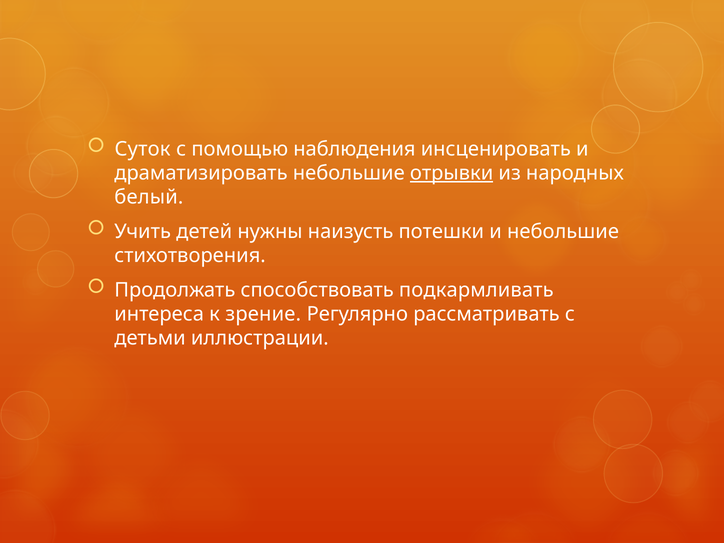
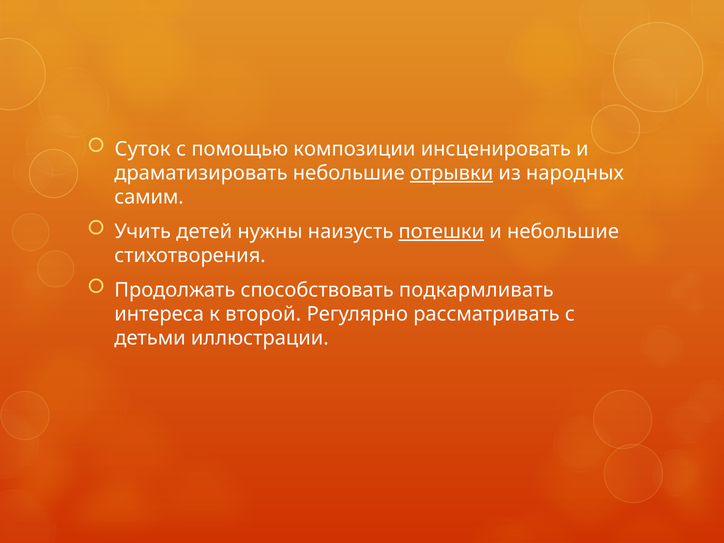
наблюдения: наблюдения -> композиции (354, 149)
белый: белый -> самим (149, 197)
потешки underline: none -> present (441, 232)
зрение: зрение -> второй (263, 314)
